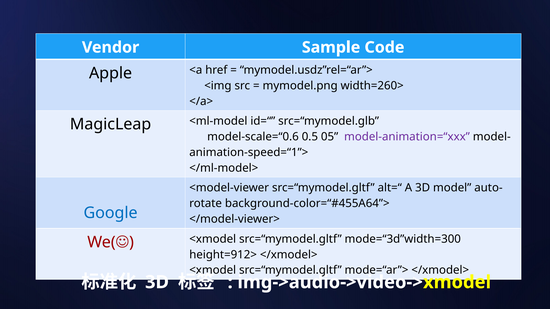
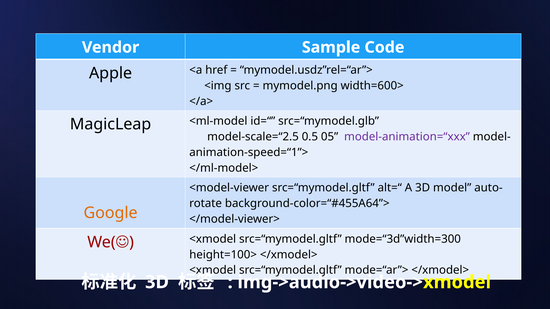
width=260>: width=260> -> width=600> (372, 86)
model-scale=“0.6: model-scale=“0.6 -> model-scale=“2.5 (253, 137)
Google colour: blue -> orange (111, 213)
height=912>: height=912> -> height=100> (223, 255)
